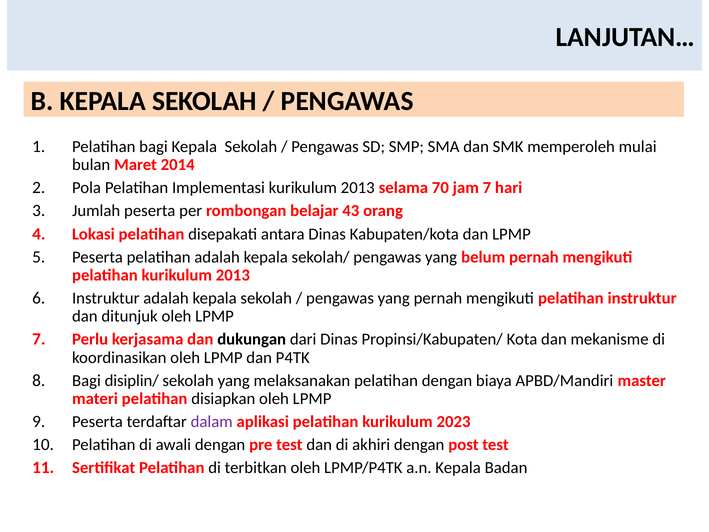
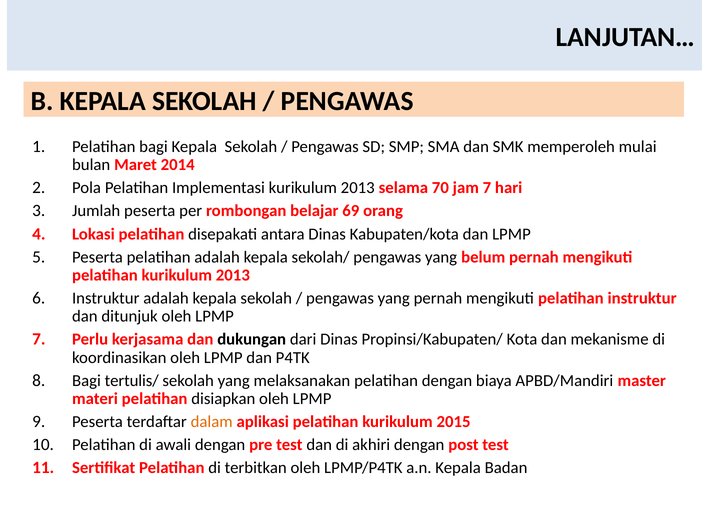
43: 43 -> 69 (351, 211)
disiplin/: disiplin/ -> tertulis/ (132, 380)
dalam colour: purple -> orange (212, 422)
2023: 2023 -> 2015 (454, 422)
